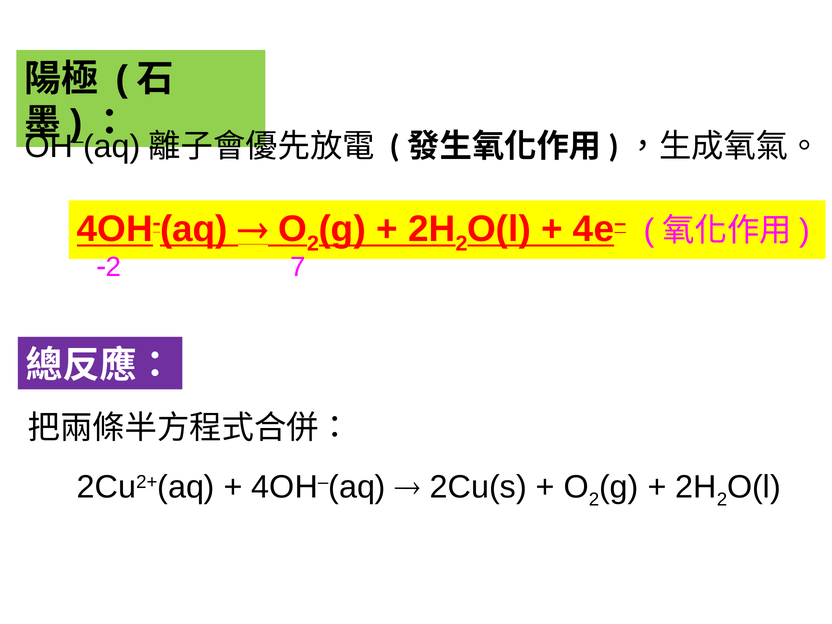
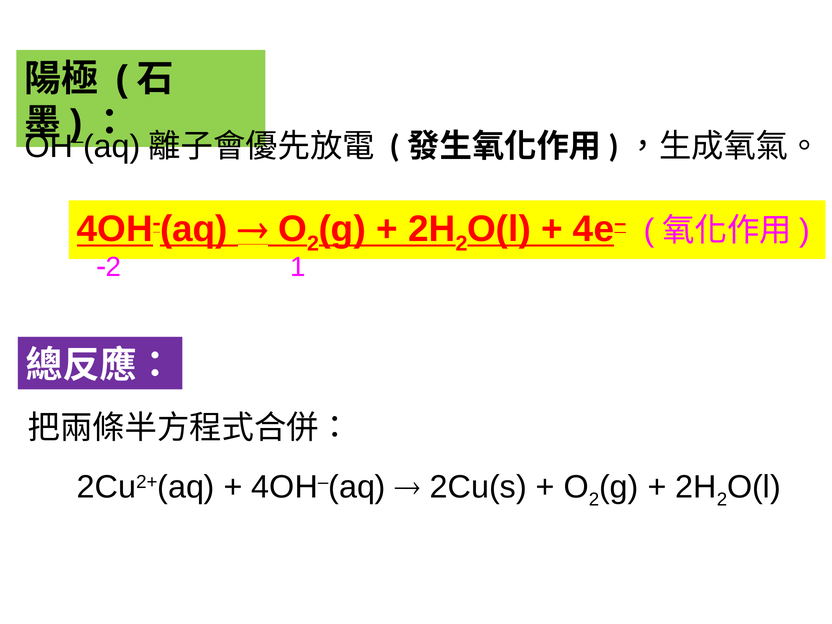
7: 7 -> 1 (298, 267)
